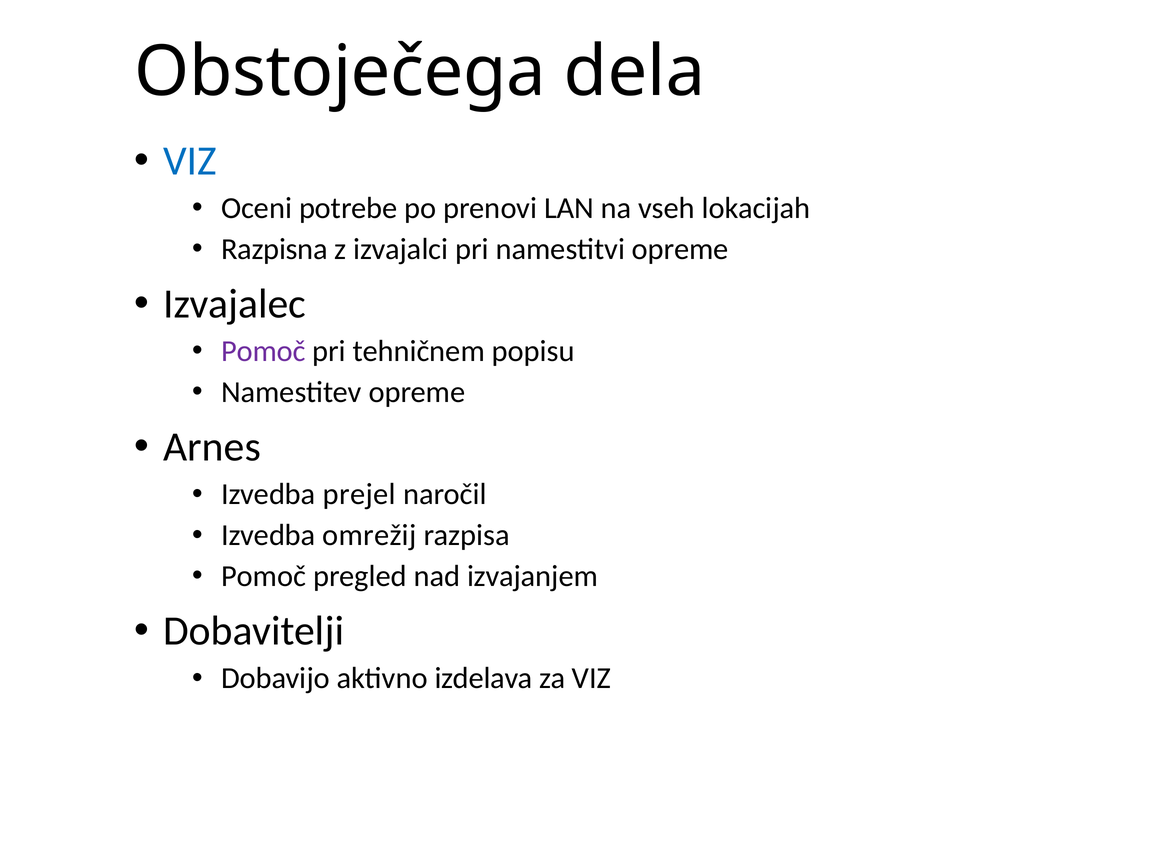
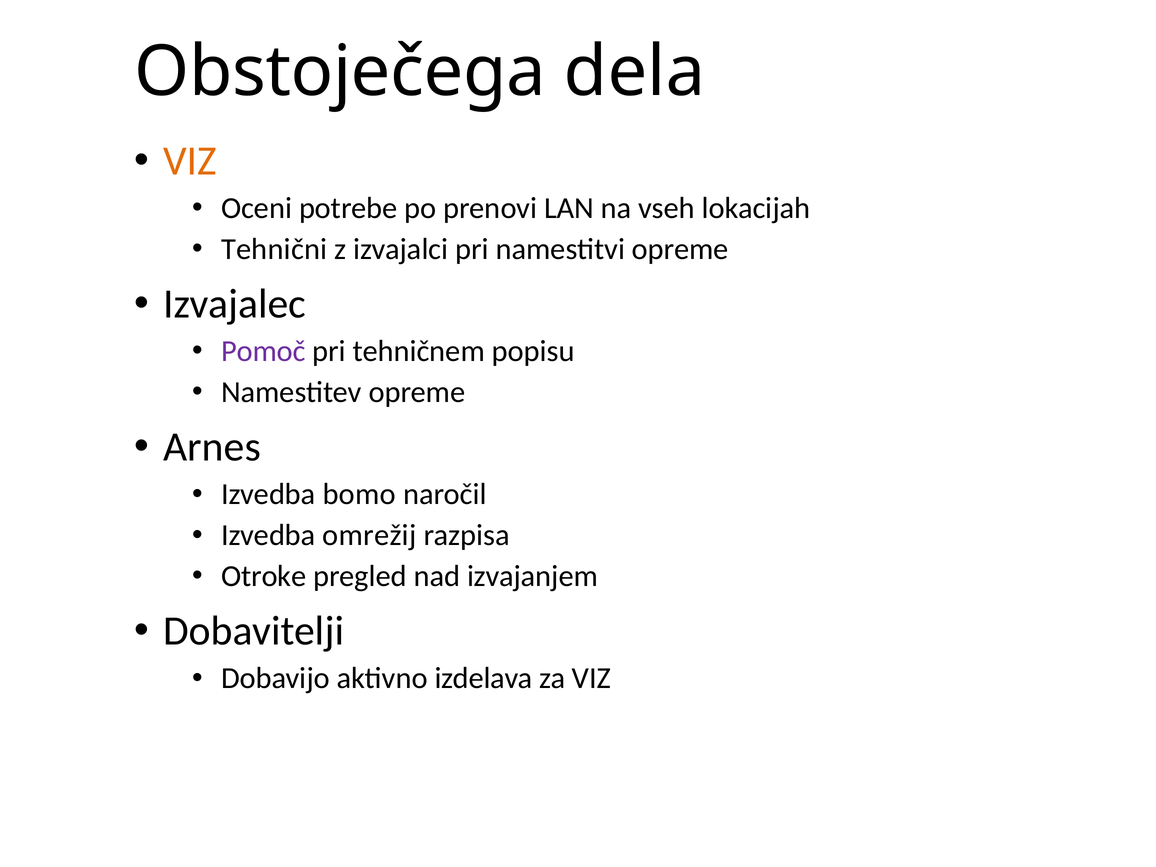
VIZ colour: blue -> orange (190, 161)
Razpisna: Razpisna -> Tehnični (274, 249)
prejel: prejel -> bomo (359, 494)
Pomoč: Pomoč -> Otroke (264, 576)
